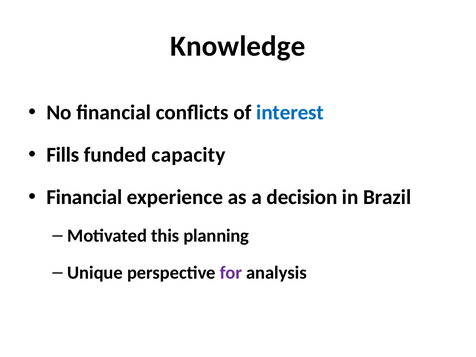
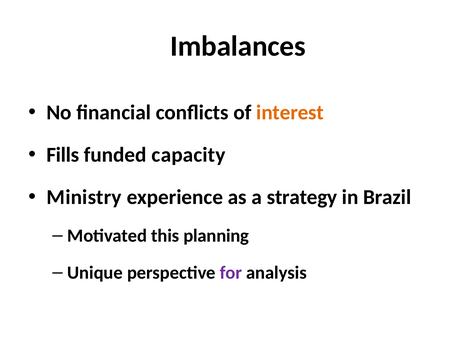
Knowledge: Knowledge -> Imbalances (238, 46)
interest colour: blue -> orange (290, 113)
Financial: Financial -> Ministry (84, 197)
decision: decision -> strategy (302, 197)
